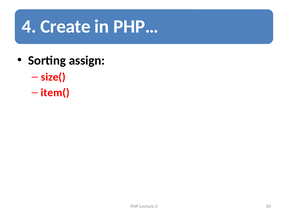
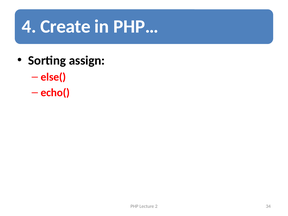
size(: size( -> else( (53, 77)
item(: item( -> echo( (55, 93)
